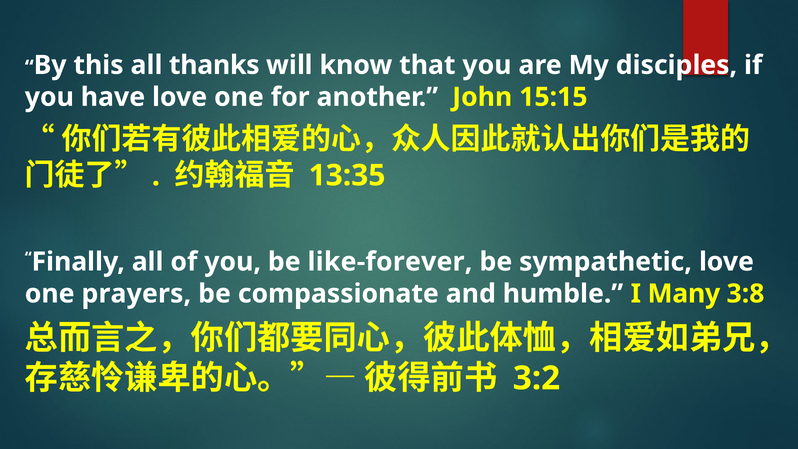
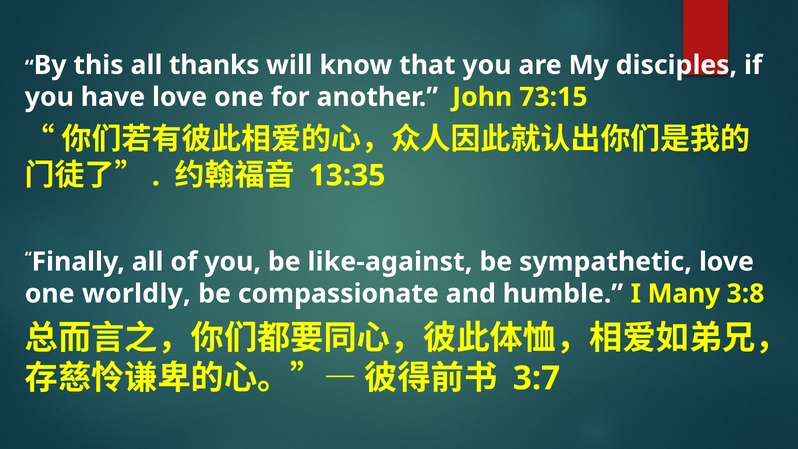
15:15: 15:15 -> 73:15 (553, 97)
like-forever: like-forever -> like-against (390, 262)
prayers: prayers -> worldly (136, 294)
3:2: 3:2 -> 3:7 (537, 378)
